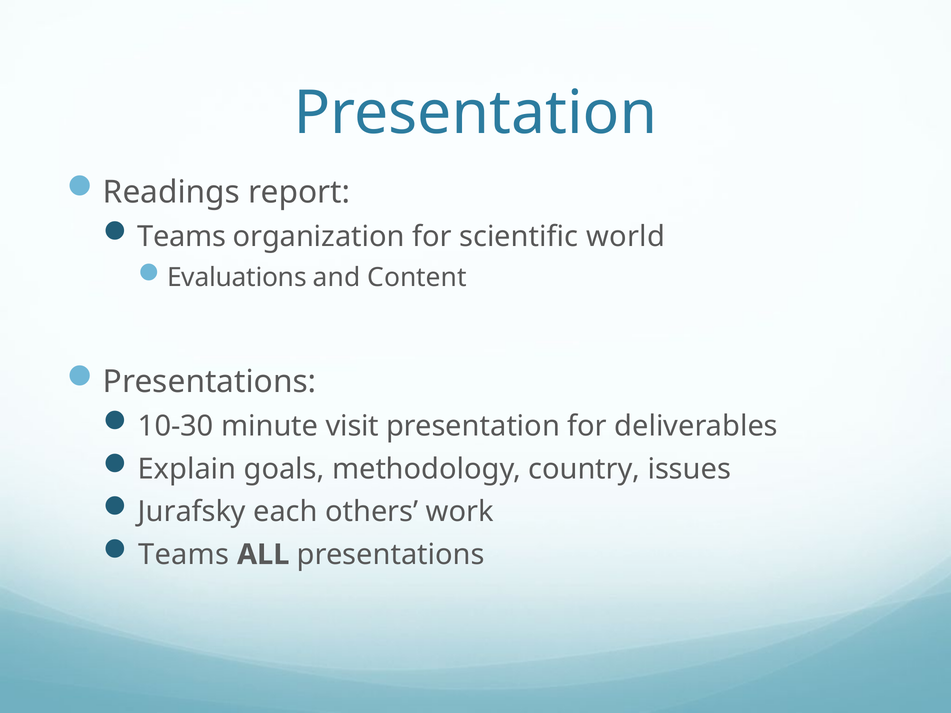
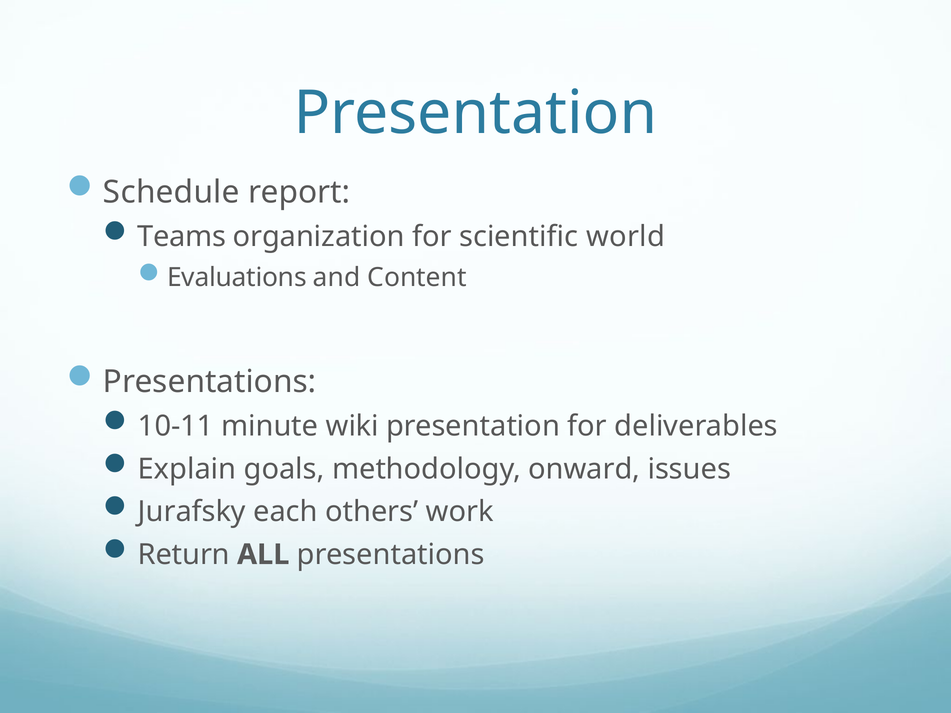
Readings: Readings -> Schedule (171, 192)
10-30: 10-30 -> 10-11 (176, 426)
visit: visit -> wiki (352, 426)
country: country -> onward (584, 469)
Teams: Teams -> Return (184, 555)
